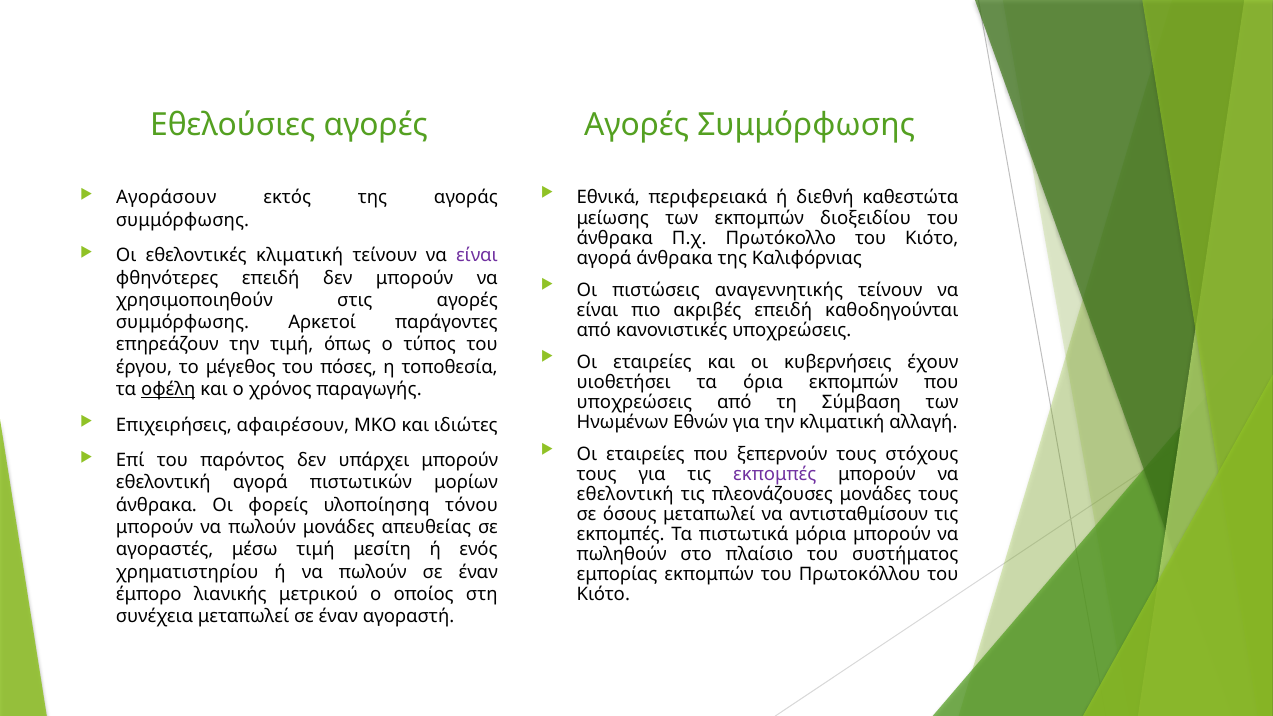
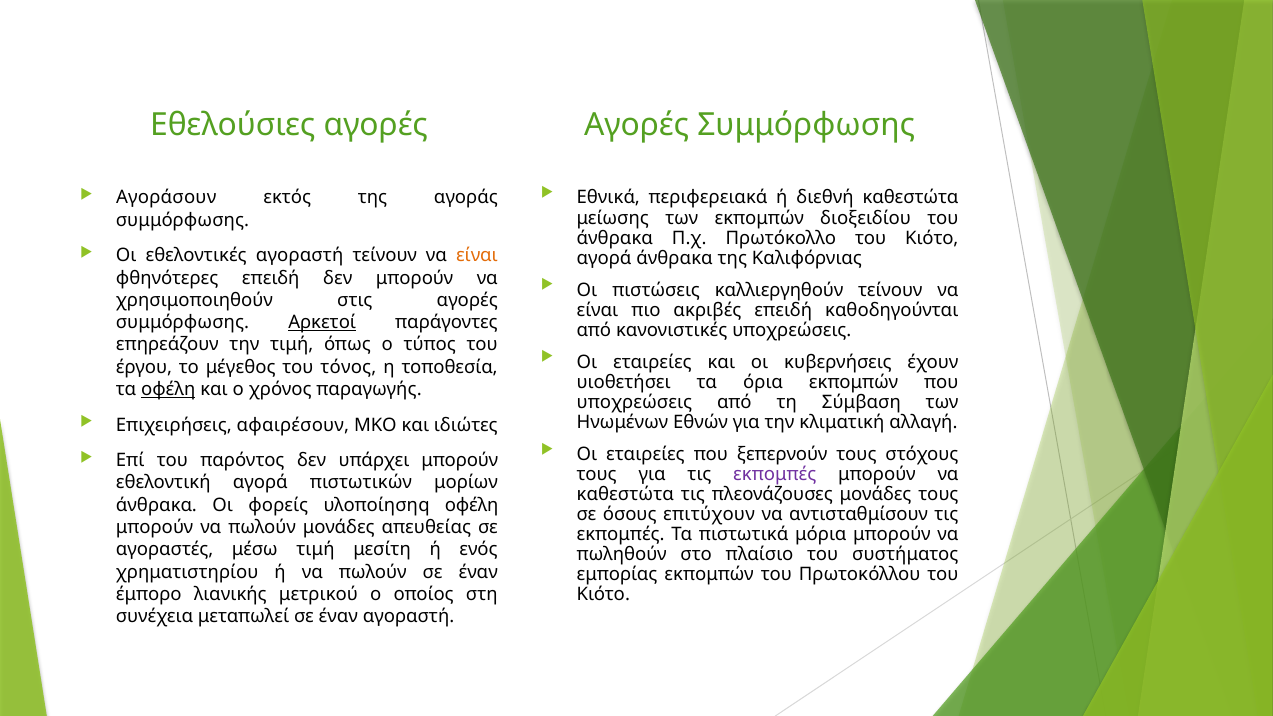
εθελοντικές κλιματική: κλιματική -> αγοραστή (300, 256)
είναι colour: purple -> orange (477, 256)
αναγεννητικής: αναγεννητικής -> καλλιεργηθούν (779, 290)
Αρκετοί underline: none -> present (322, 323)
πόσες: πόσες -> τόνος (348, 367)
εθελοντική: εθελοντική -> καθεστώτα (625, 495)
υλοποίησηq τόνου: τόνου -> οφέλη (472, 505)
όσους μεταπωλεί: μεταπωλεί -> επιτύχουν (709, 515)
